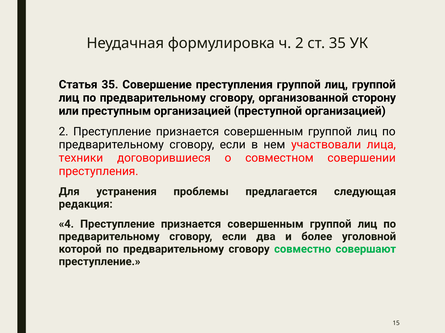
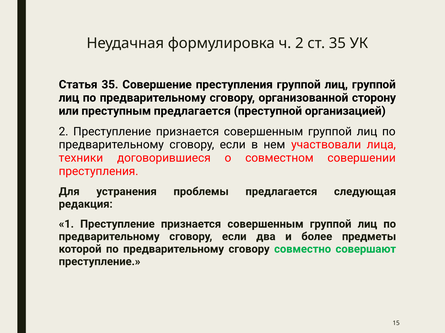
преступным организацией: организацией -> предлагается (192, 111)
4: 4 -> 1 (66, 224)
уголовной: уголовной -> предметы (369, 237)
